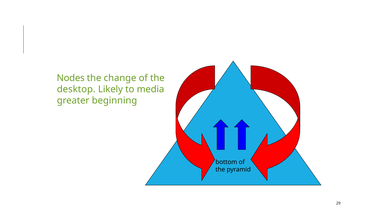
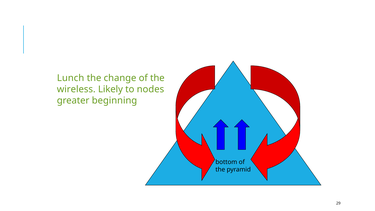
Nodes: Nodes -> Lunch (71, 78)
desktop: desktop -> wireless (76, 89)
media: media -> nodes (150, 89)
